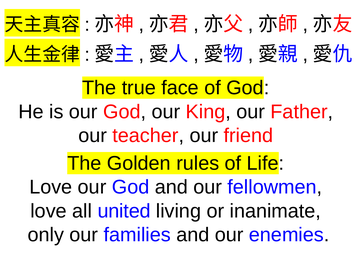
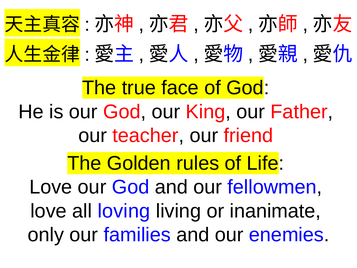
united: united -> loving (124, 211)
